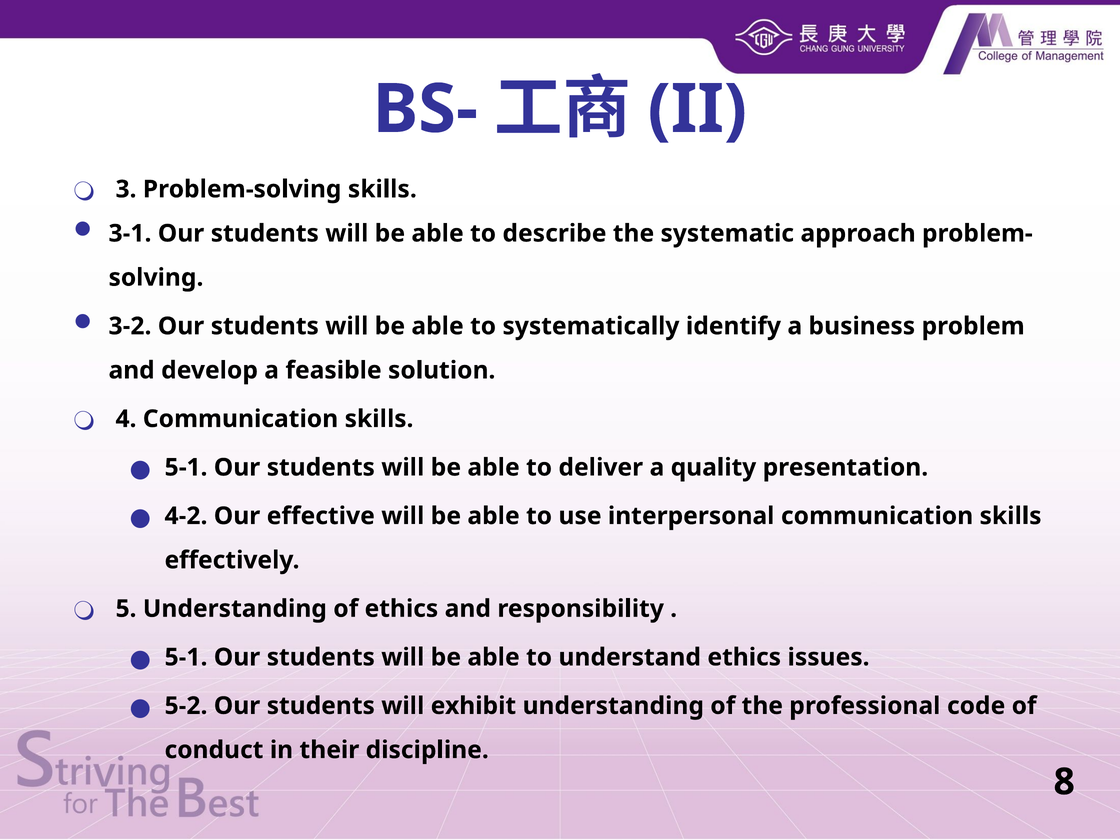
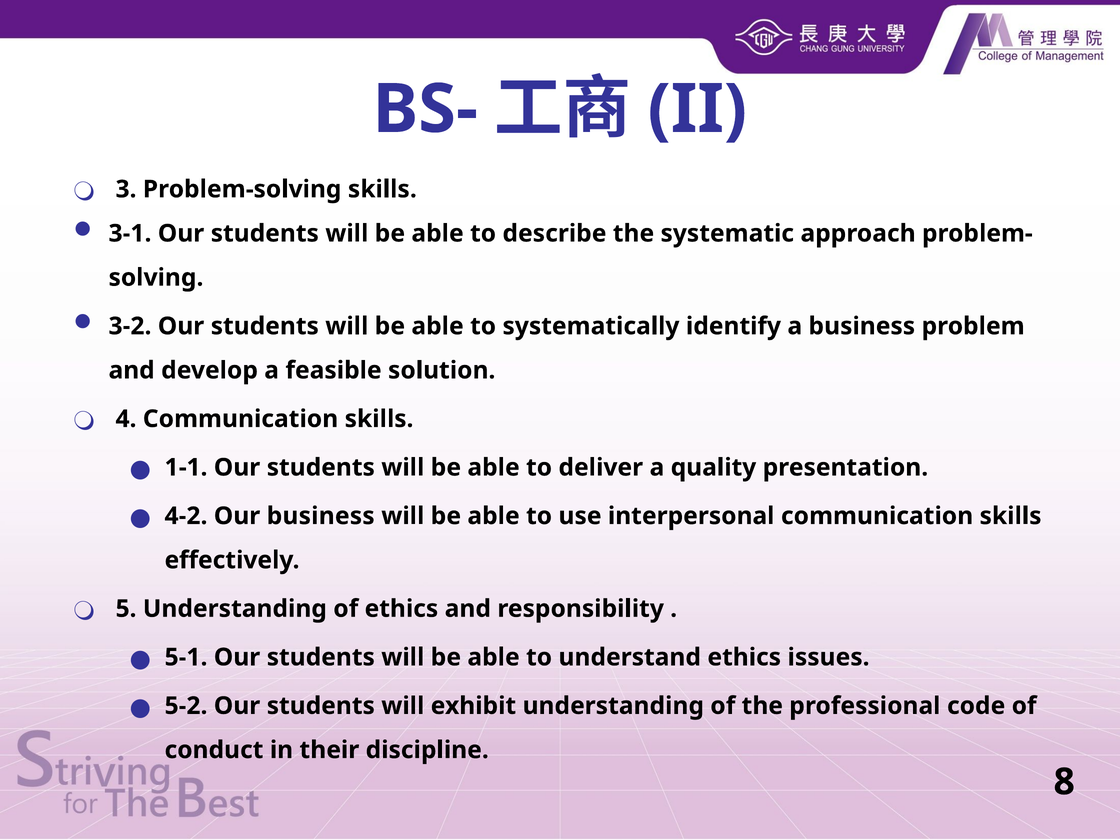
5-1: 5-1 -> 1-1 (186, 467)
Our effective: effective -> business (321, 516)
